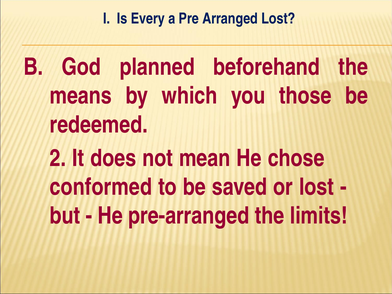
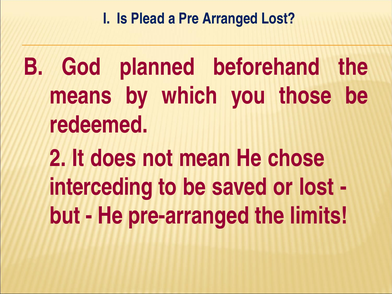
Every: Every -> Plead (148, 19)
conformed: conformed -> interceding (101, 187)
